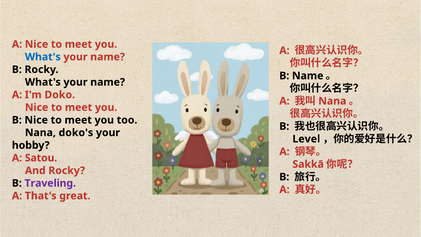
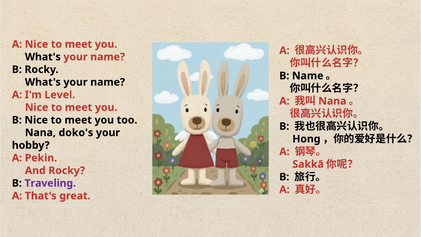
What's colour: blue -> black (43, 57)
Doko: Doko -> Level (60, 95)
Level: Level -> Hong (306, 139)
Satou: Satou -> Pekin (41, 158)
